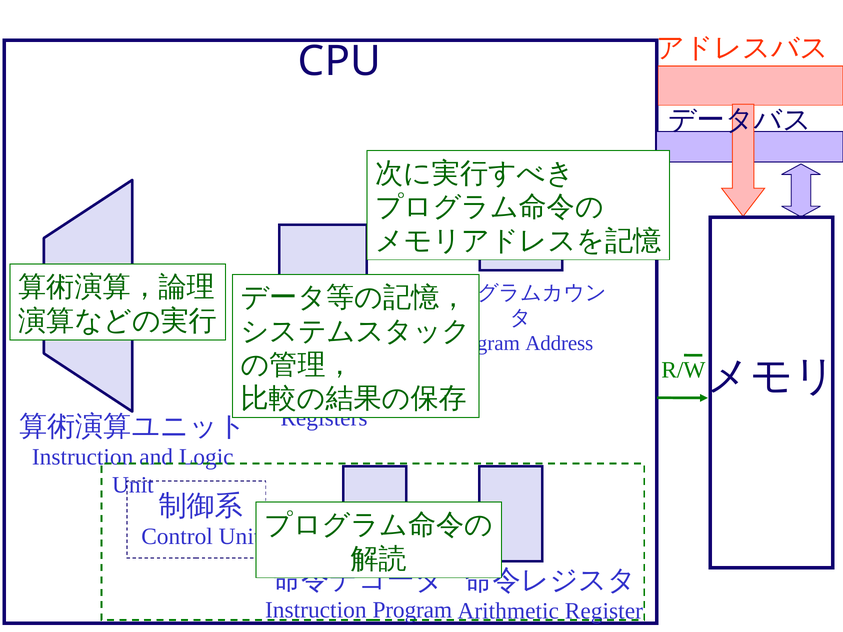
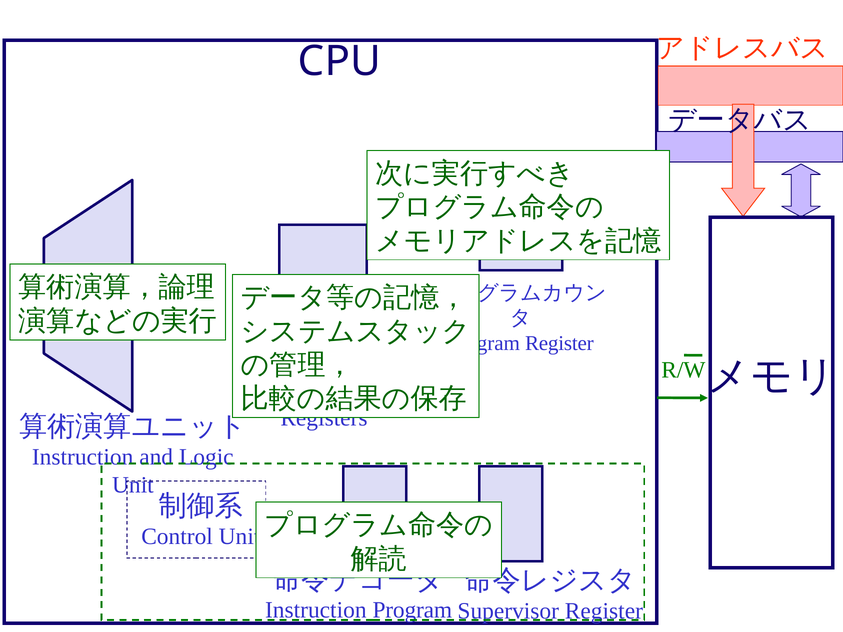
Address: Address -> Register (559, 343)
Arithmetic: Arithmetic -> Supervisor (508, 611)
